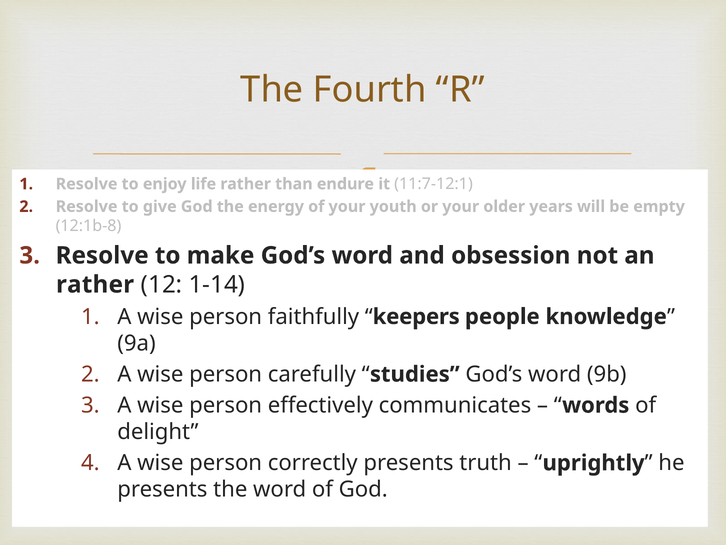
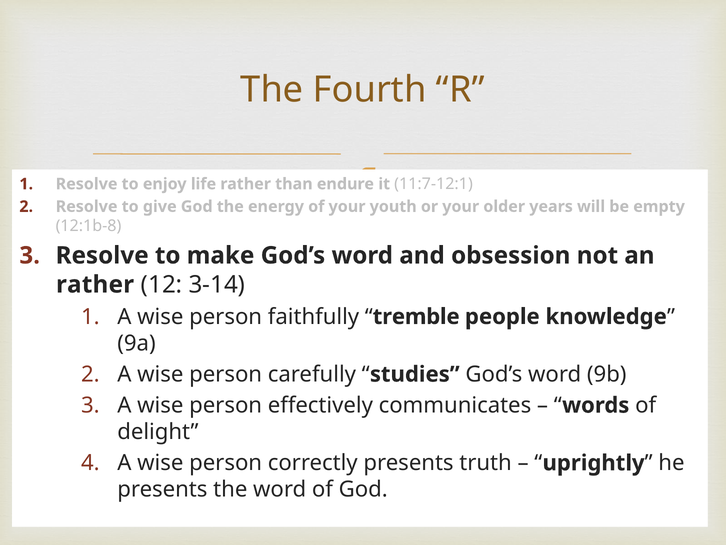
1-14: 1-14 -> 3-14 (217, 284)
keepers: keepers -> tremble (416, 316)
